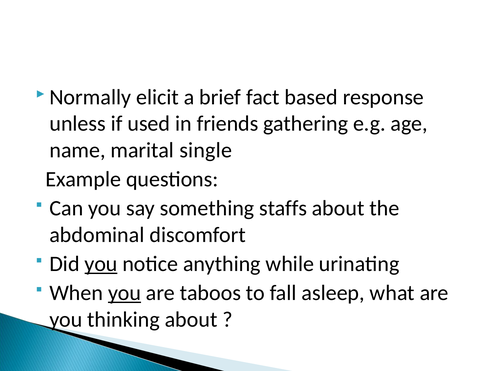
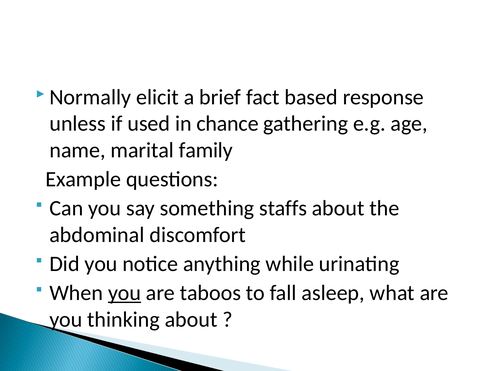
friends: friends -> chance (228, 124)
single: single -> family (206, 150)
you underline: present -> none (101, 264)
